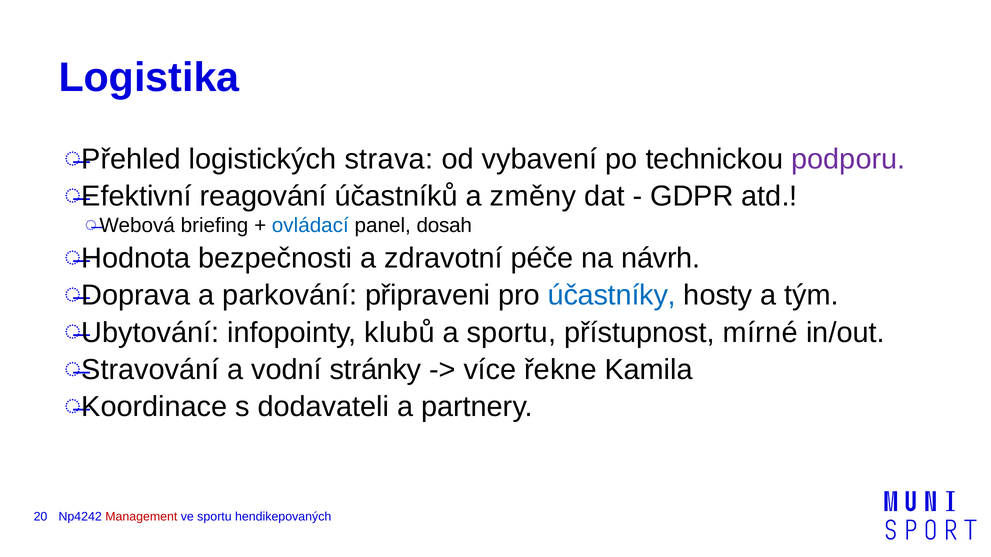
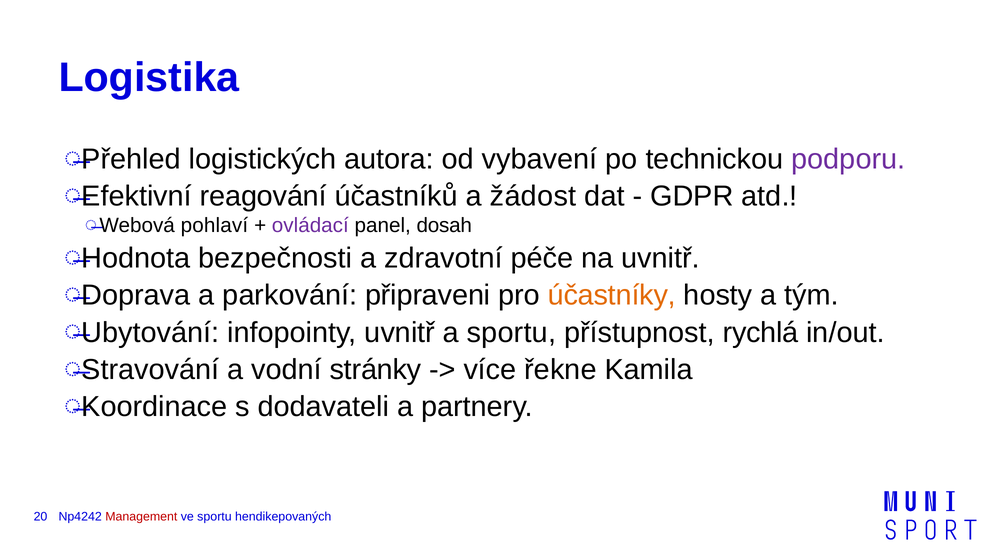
strava: strava -> autora (389, 159)
změny: změny -> žádost (533, 197)
briefing: briefing -> pohlaví (214, 226)
ovládací colour: blue -> purple (310, 226)
na návrh: návrh -> uvnitř (661, 258)
účastníky colour: blue -> orange (612, 296)
infopointy klubů: klubů -> uvnitř (400, 333)
mírné: mírné -> rychlá (761, 333)
